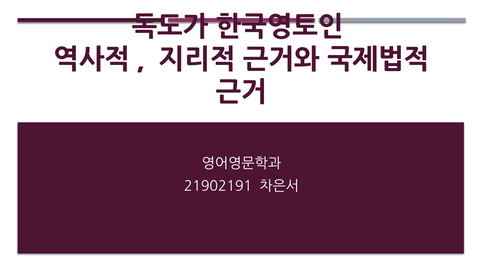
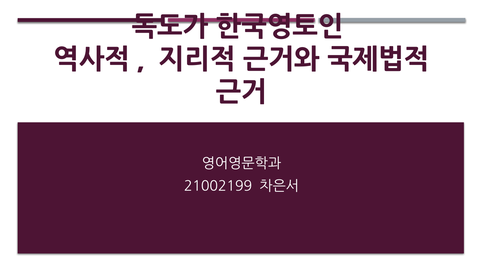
21902191: 21902191 -> 21002199 (218, 186)
